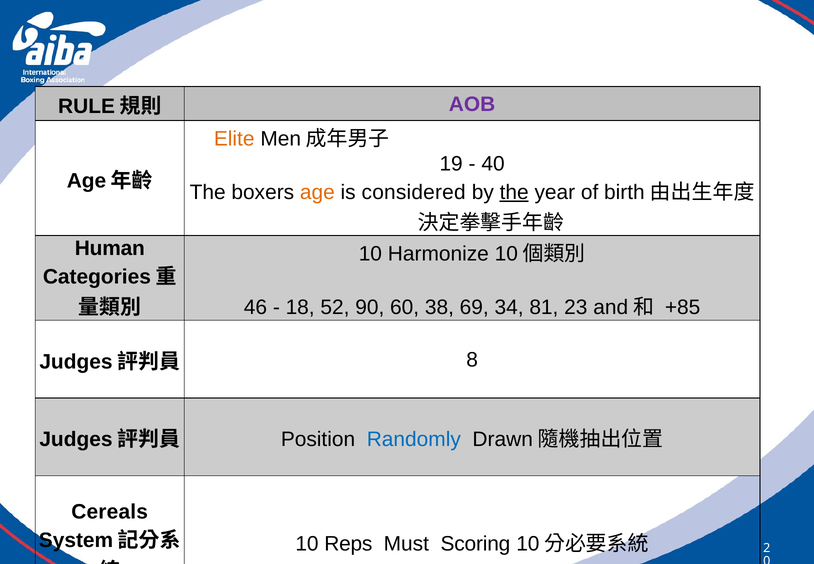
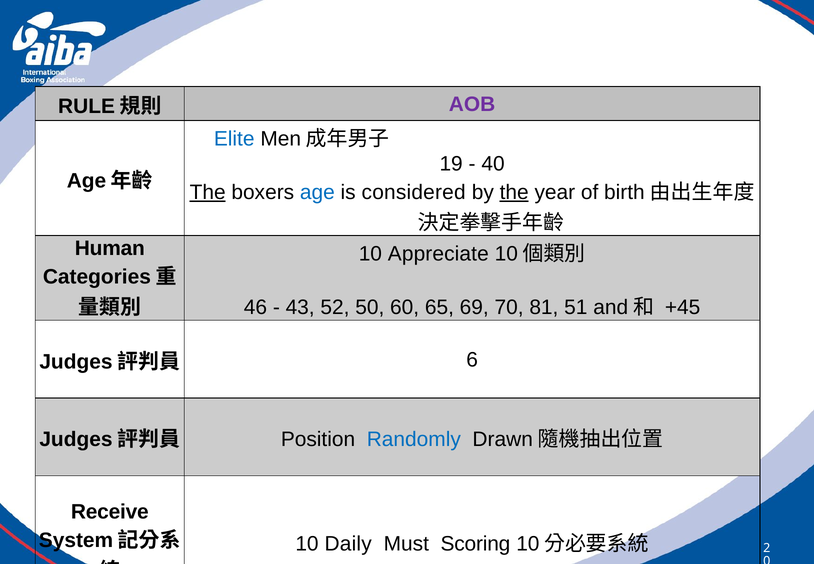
Elite colour: orange -> blue (234, 139)
The underline: none -> present (208, 192)
age colour: orange -> blue (317, 192)
Harmonize: Harmonize -> Appreciate (438, 254)
18: 18 -> 43 (300, 307)
90: 90 -> 50 (370, 307)
38: 38 -> 65 (439, 307)
34: 34 -> 70 (509, 307)
23: 23 -> 51 (576, 307)
+85: +85 -> +45 (683, 307)
8: 8 -> 6 (472, 360)
Cereals: Cereals -> Receive (110, 511)
Reps: Reps -> Daily (348, 544)
